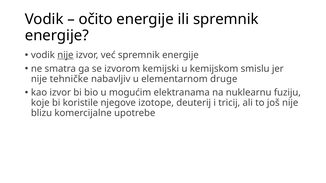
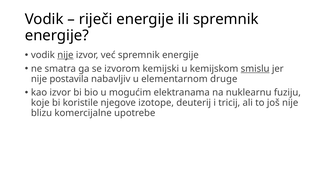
očito: očito -> riječi (96, 19)
smislu underline: none -> present (255, 69)
tehničke: tehničke -> postavila (69, 79)
